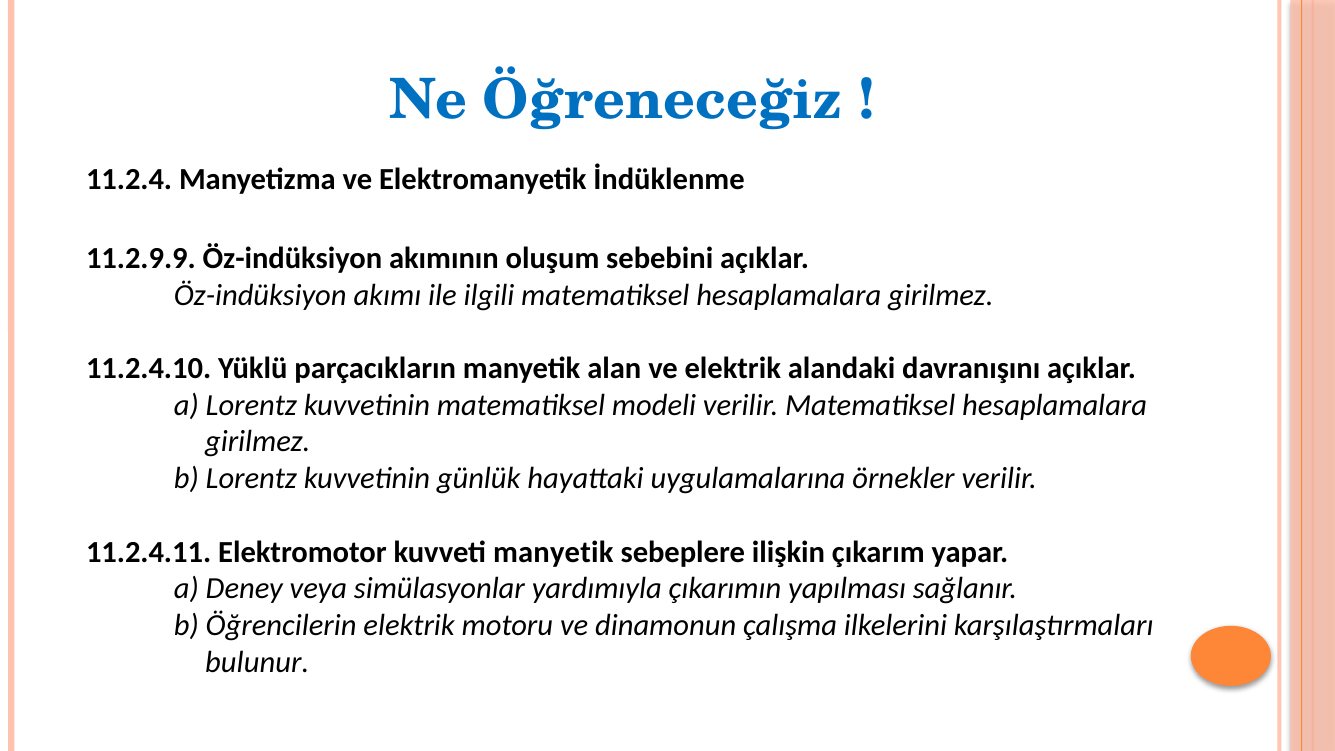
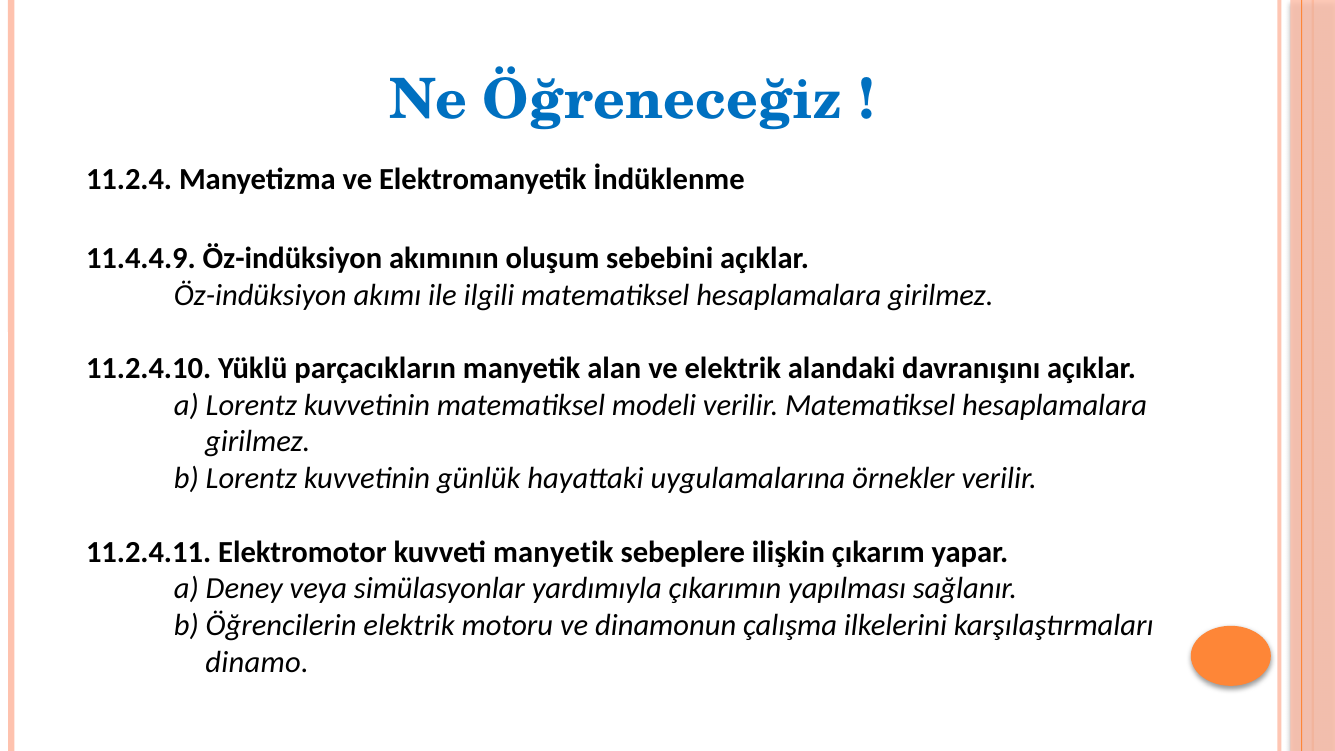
11.2.9.9: 11.2.9.9 -> 11.4.4.9 (141, 258)
bulunur: bulunur -> dinamo (257, 662)
